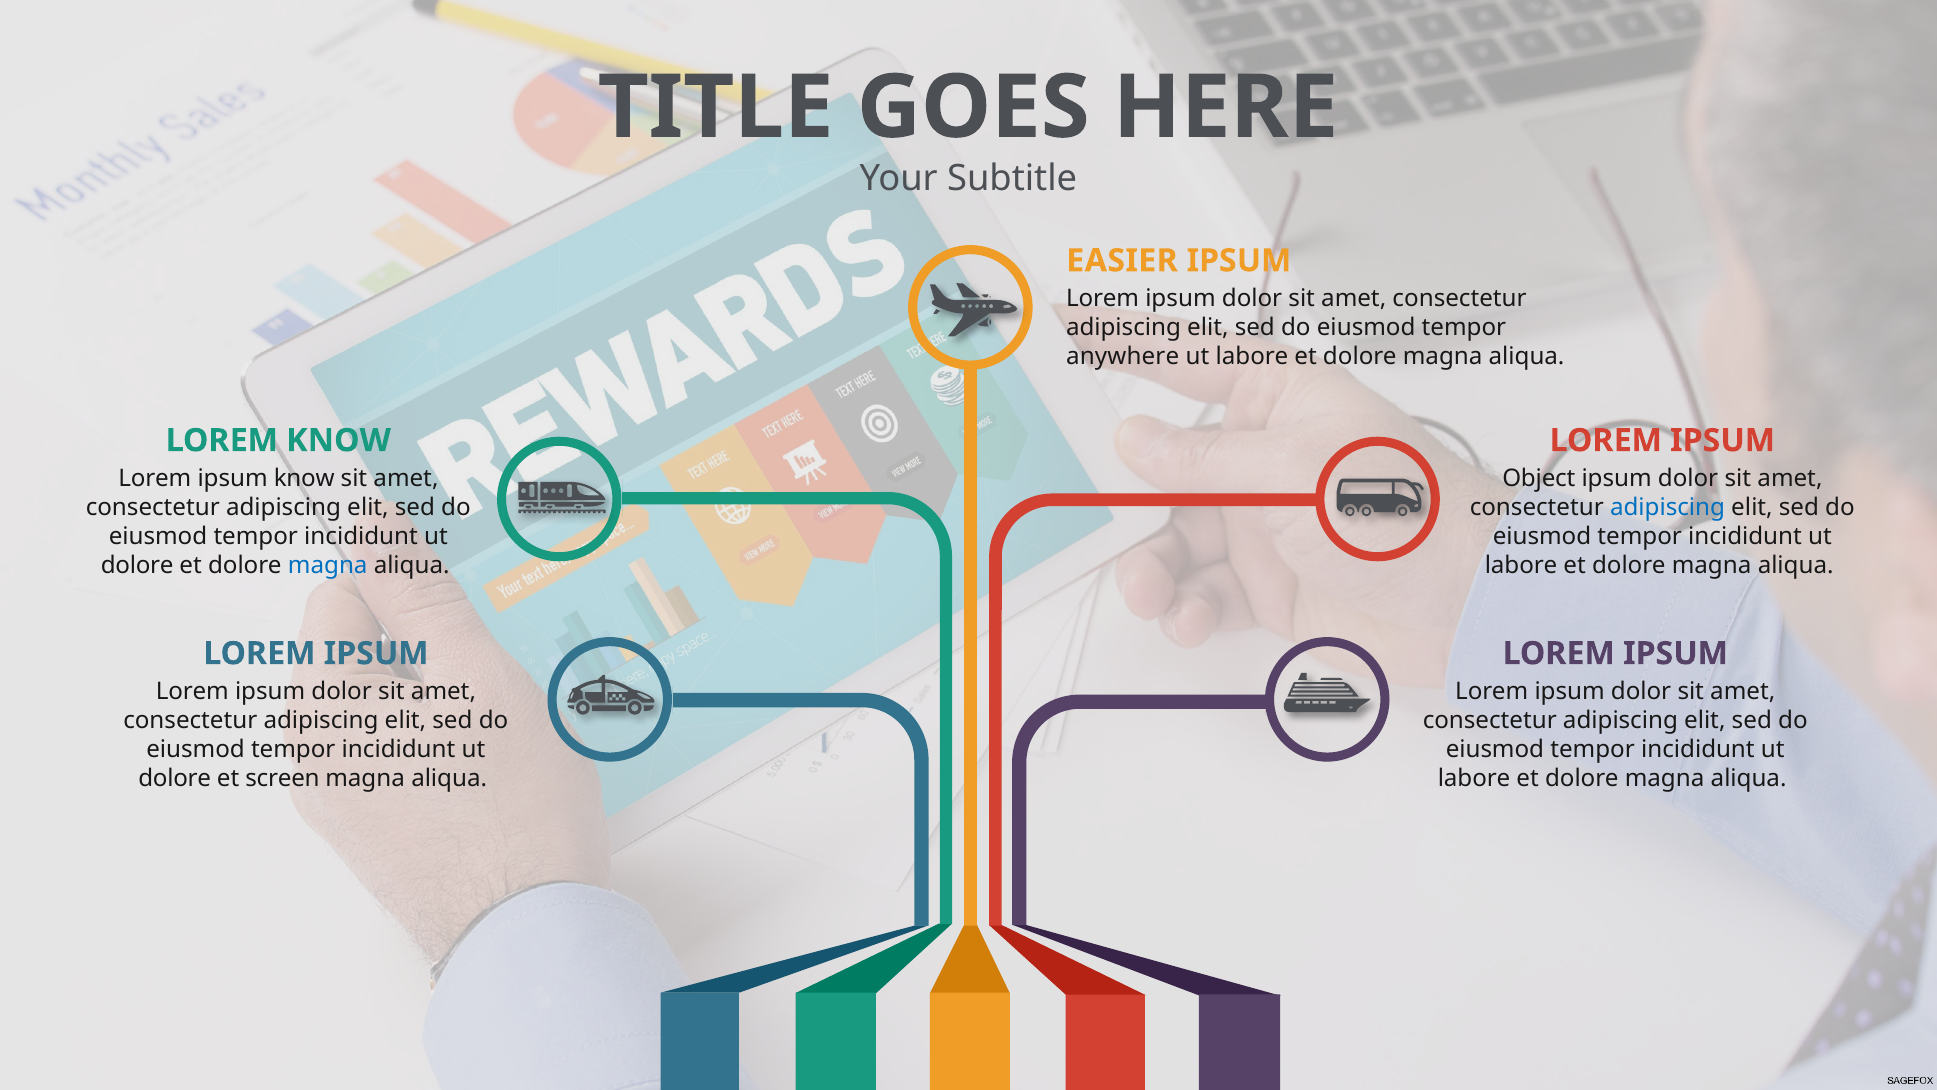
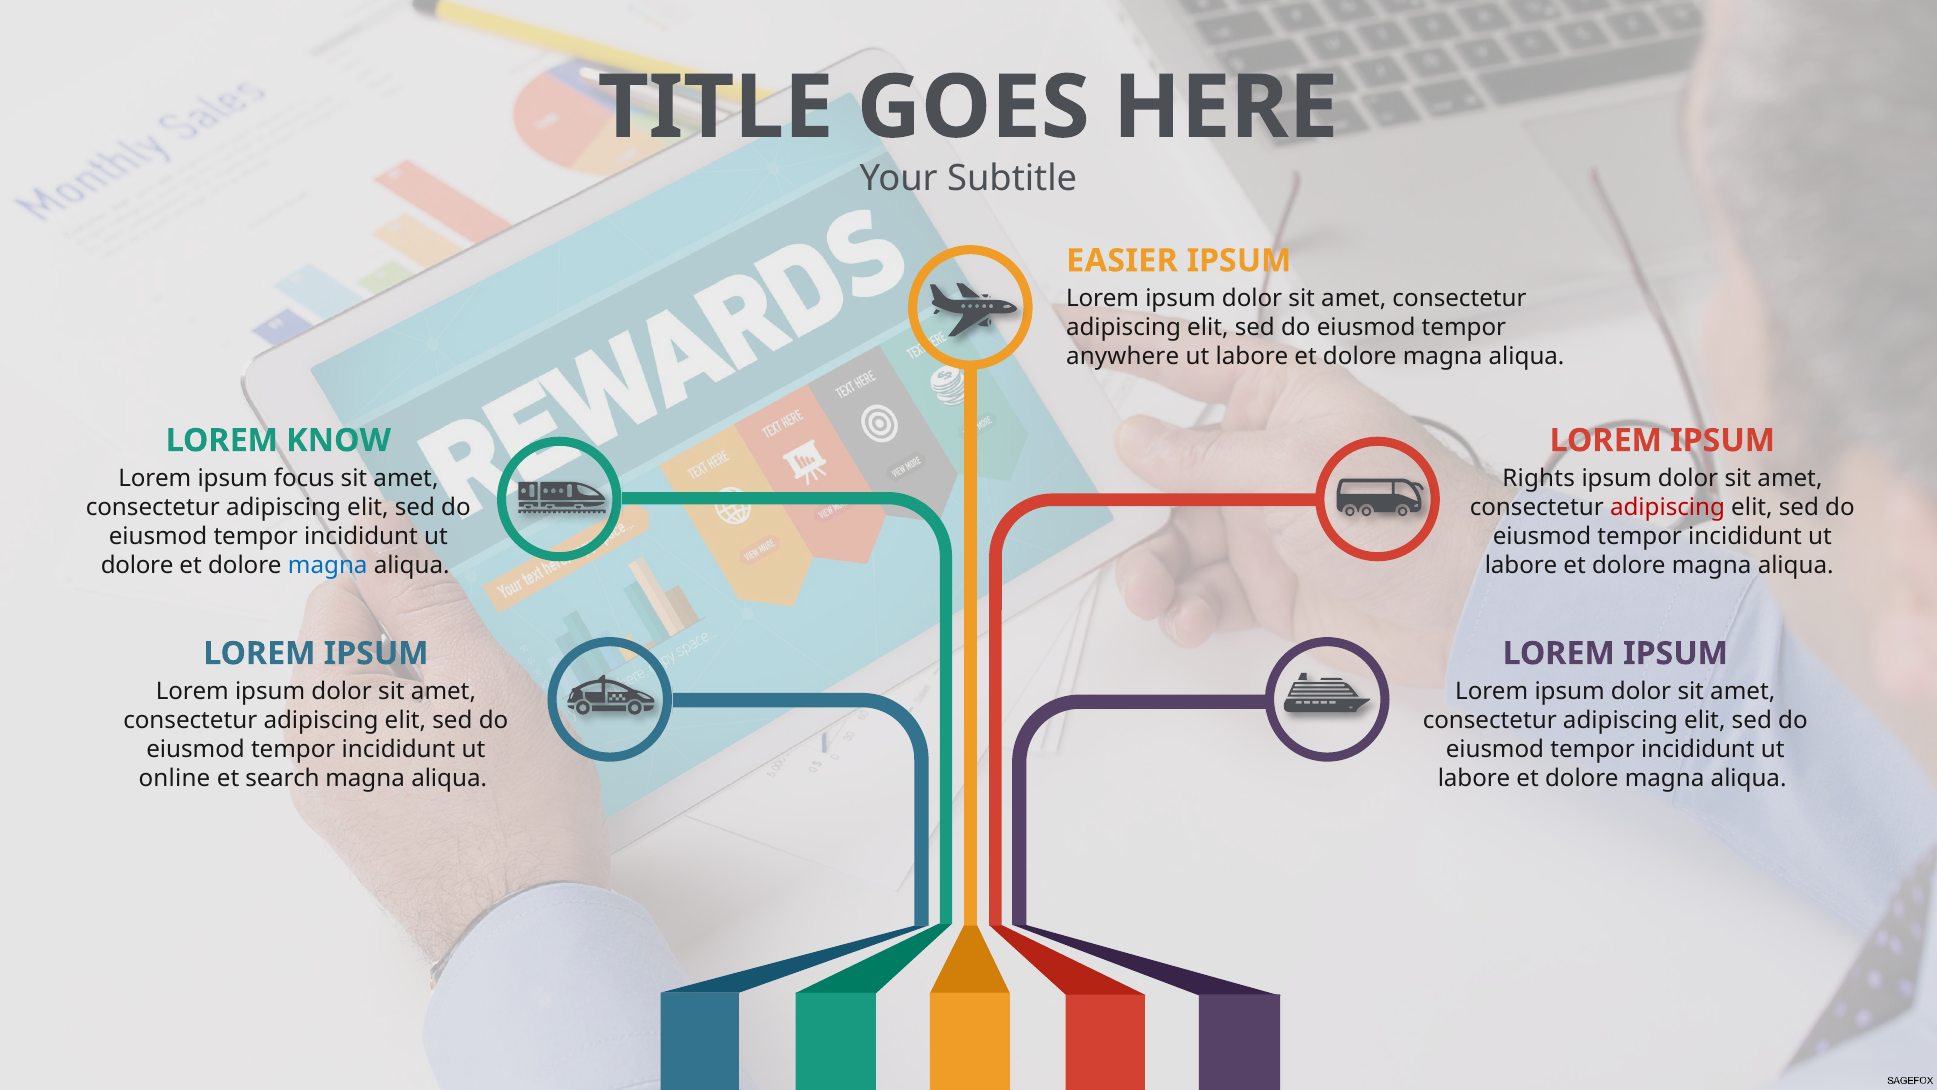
ipsum know: know -> focus (304, 479)
Object: Object -> Rights (1539, 479)
adipiscing colour: blue -> red (1668, 508)
dolore: dolore -> online (174, 779)
screen: screen -> search (283, 779)
